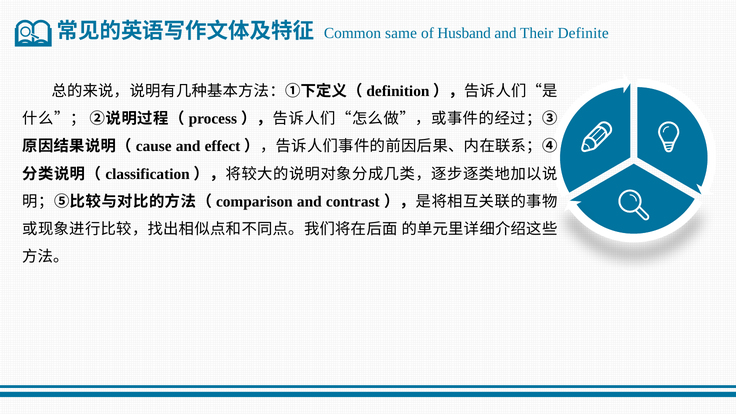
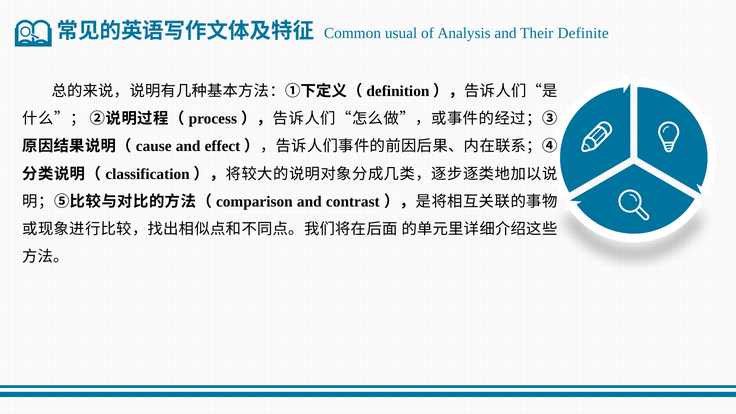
same: same -> usual (401, 33)
Husband: Husband -> Analysis (464, 33)
